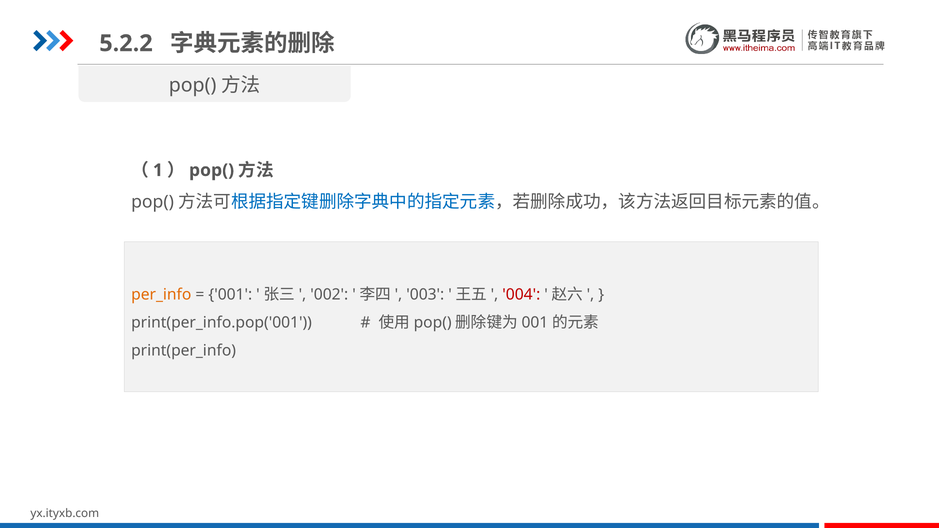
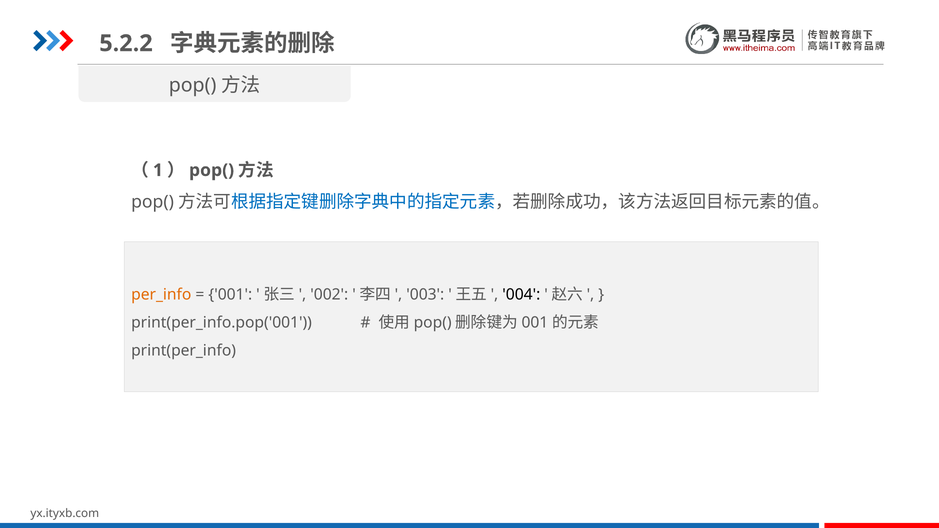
004 colour: red -> black (521, 295)
